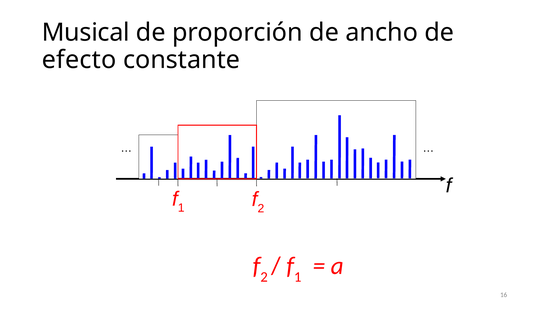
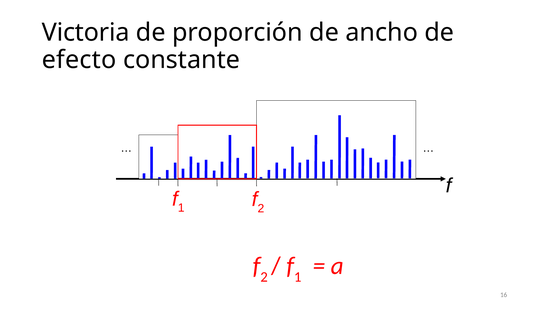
Musical: Musical -> Victoria (86, 33)
